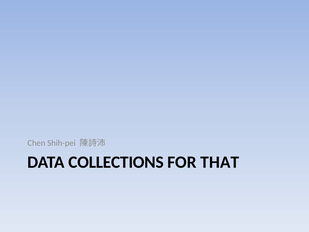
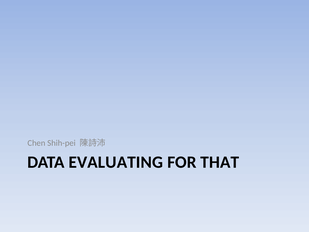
COLLECTIONS: COLLECTIONS -> EVALUATING (116, 162)
